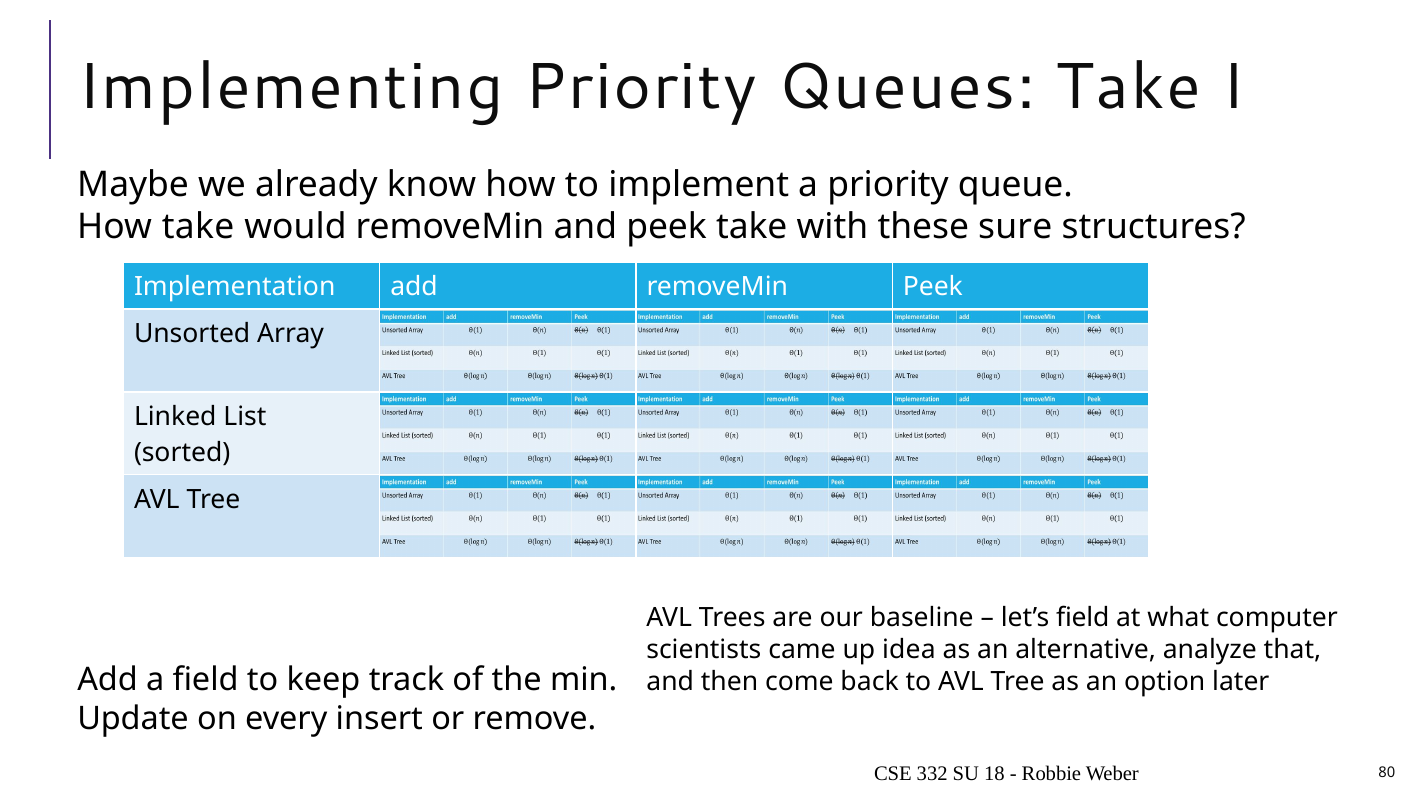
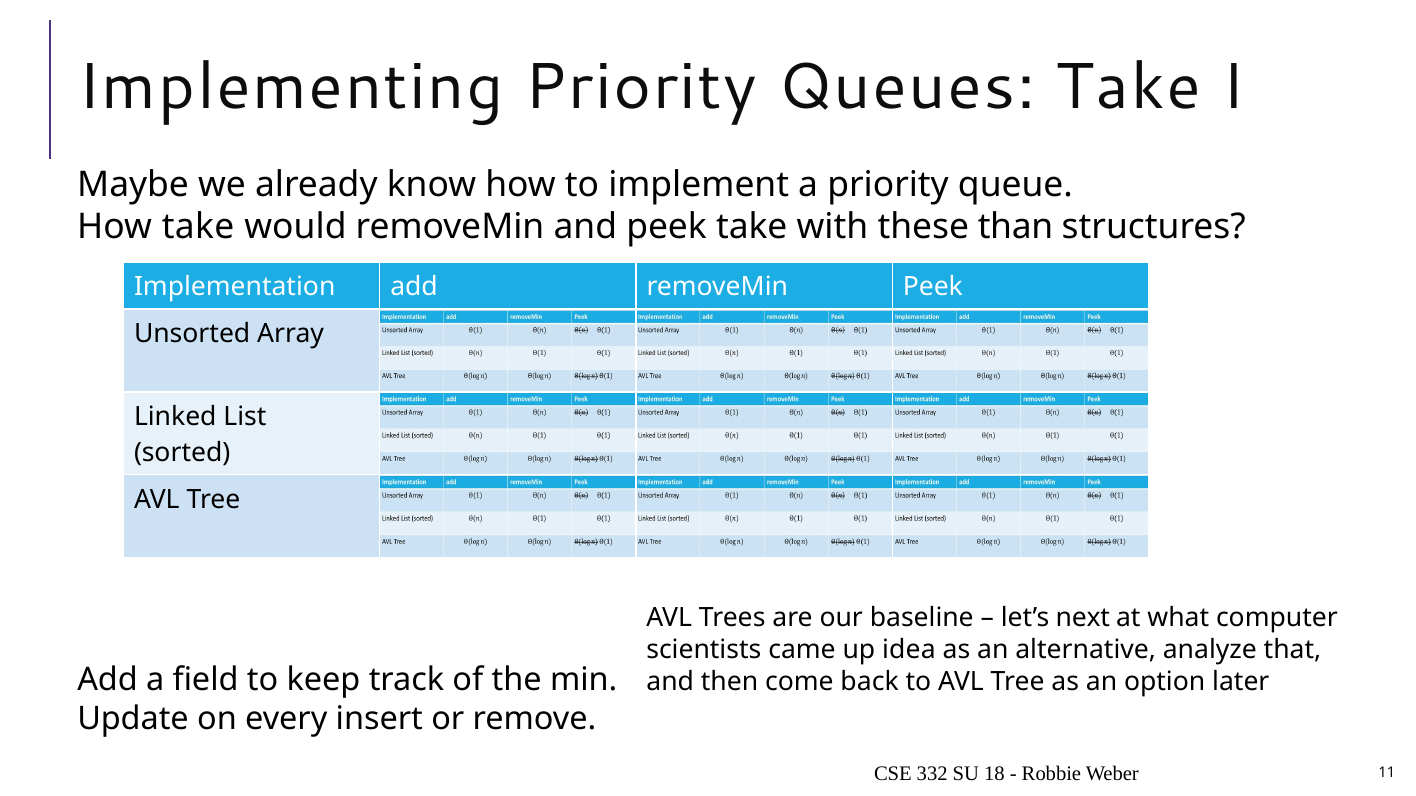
sure: sure -> than (1015, 227)
let’s field: field -> next (1083, 619)
80: 80 -> 11 (1387, 773)
